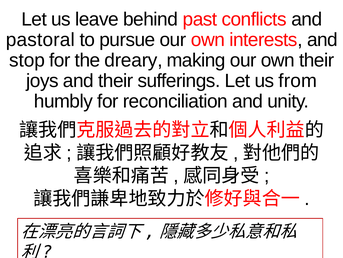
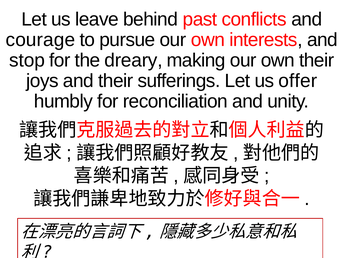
pastoral: pastoral -> courage (40, 40)
from: from -> offer (298, 81)
